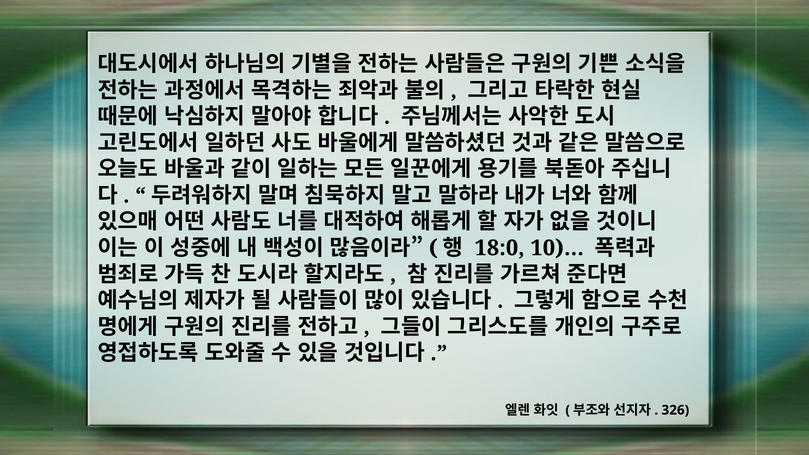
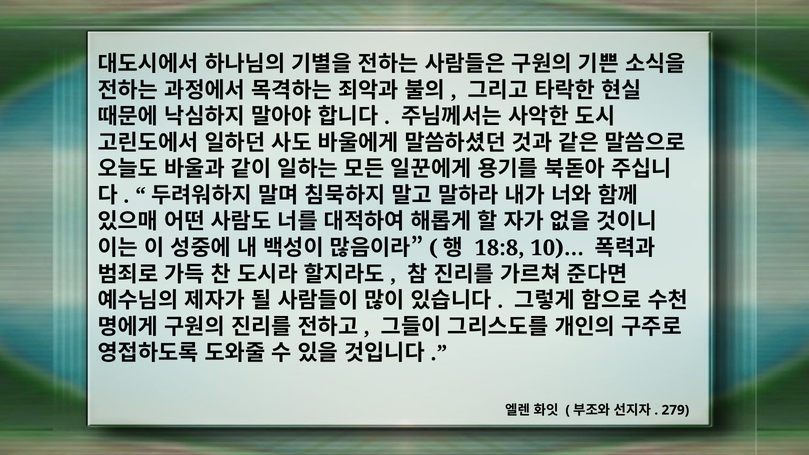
18:0: 18:0 -> 18:8 (500, 248)
326: 326 -> 279 (675, 410)
